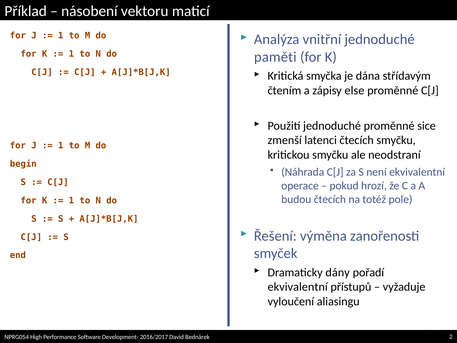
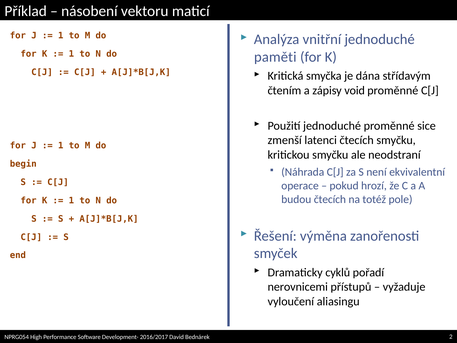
else: else -> void (355, 90)
dány: dány -> cyklů (338, 272)
ekvivalentní: ekvivalentní -> nerovnicemi (298, 287)
